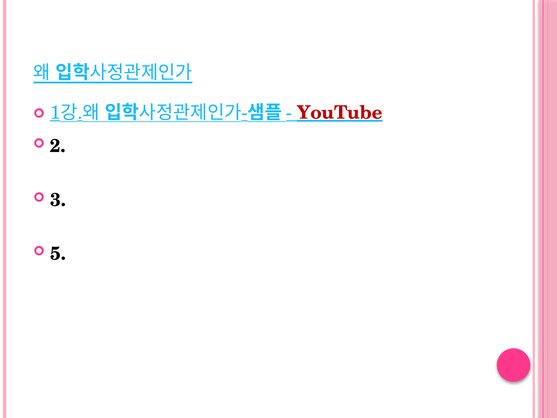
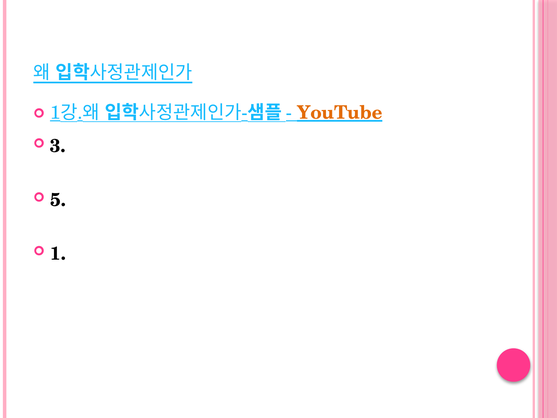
YouTube colour: red -> orange (340, 113)
2: 2 -> 3 (58, 146)
3: 3 -> 5 (58, 200)
5: 5 -> 1 (58, 254)
